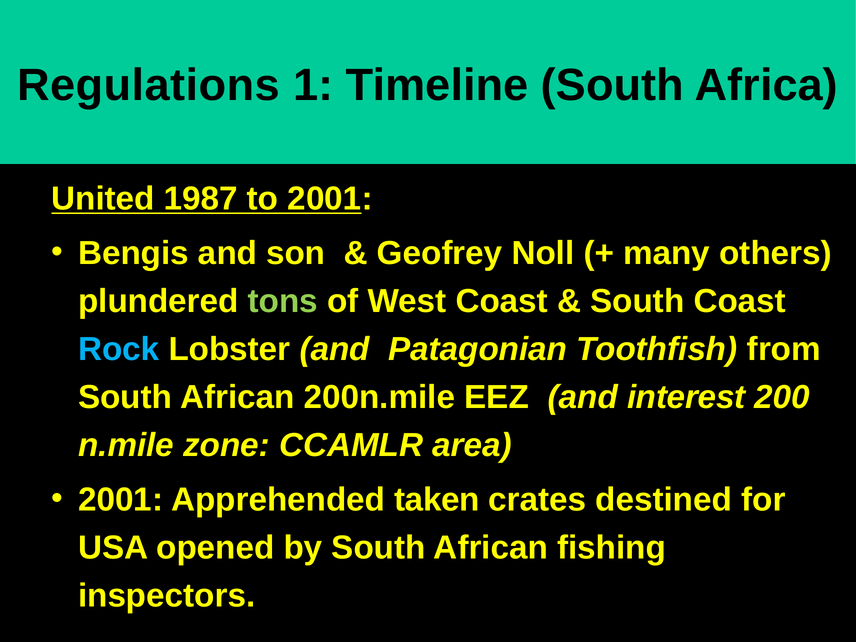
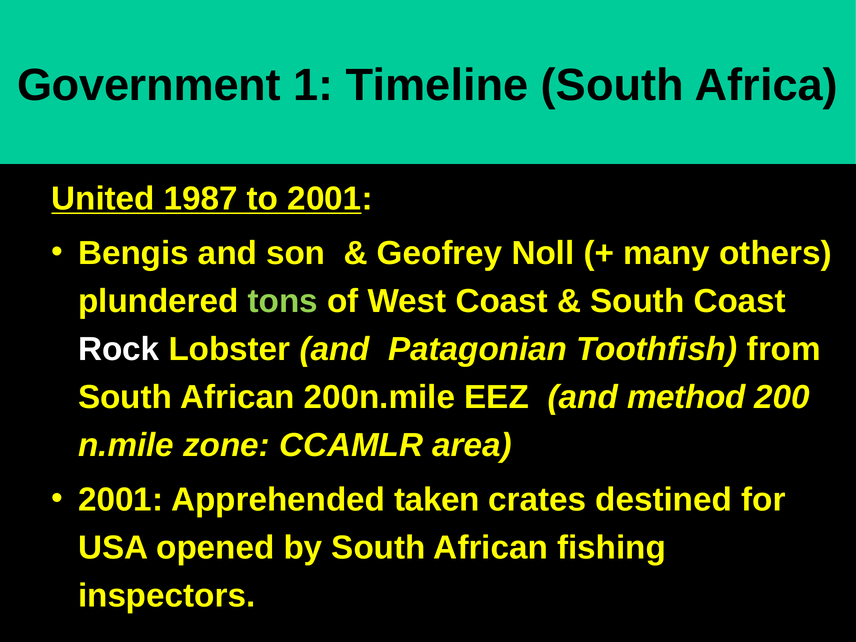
Regulations: Regulations -> Government (149, 85)
Rock colour: light blue -> white (119, 349)
interest: interest -> method (686, 397)
